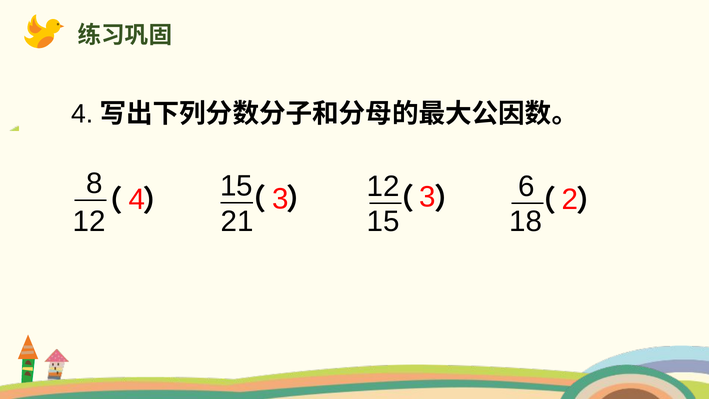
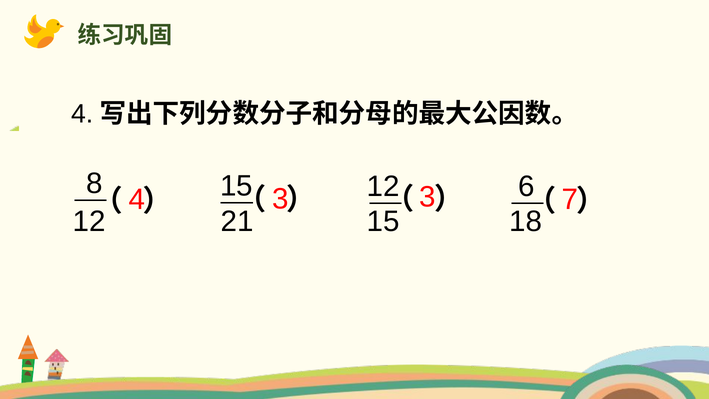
2: 2 -> 7 (570, 199)
